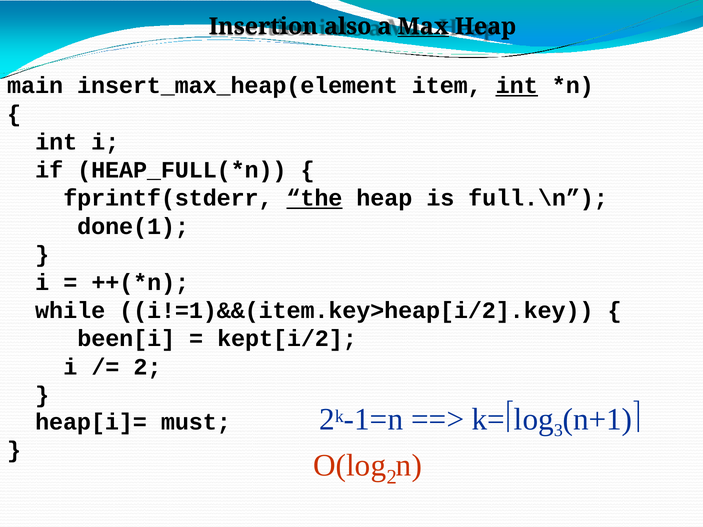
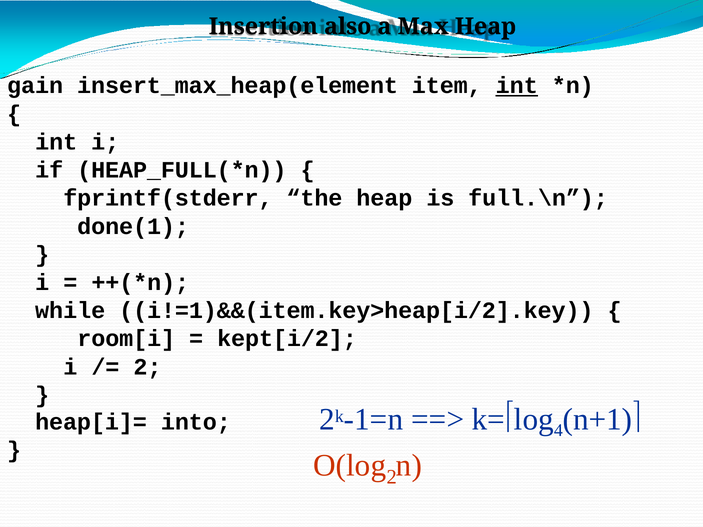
Max underline: present -> none (423, 26)
main: main -> gain (35, 86)
the underline: present -> none (314, 198)
been[i: been[i -> room[i (126, 339)
3: 3 -> 4 (558, 431)
must: must -> into (196, 422)
